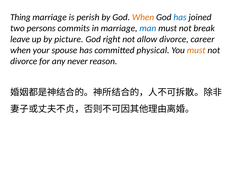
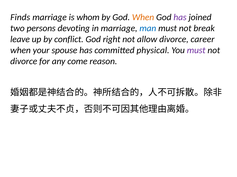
Thing: Thing -> Finds (20, 17)
perish: perish -> whom (88, 17)
has colour: blue -> purple (180, 17)
commits: commits -> devoting (74, 28)
picture: picture -> conflict (69, 39)
must colour: orange -> purple (196, 50)
never: never -> come (77, 61)
